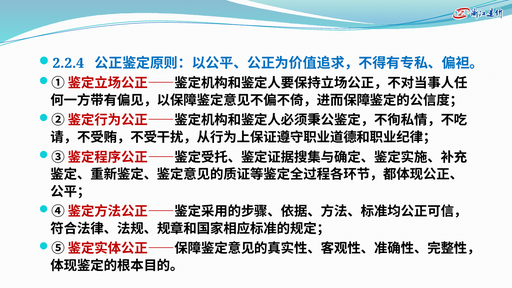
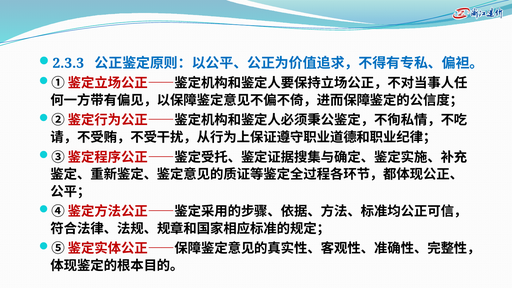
2.2.4: 2.2.4 -> 2.3.3 (68, 63)
